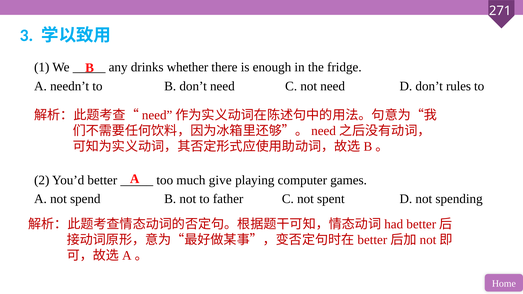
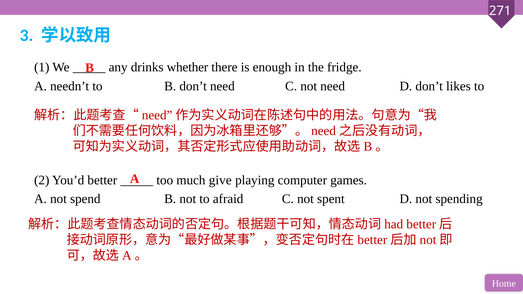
rules: rules -> likes (458, 86)
father: father -> afraid (228, 199)
